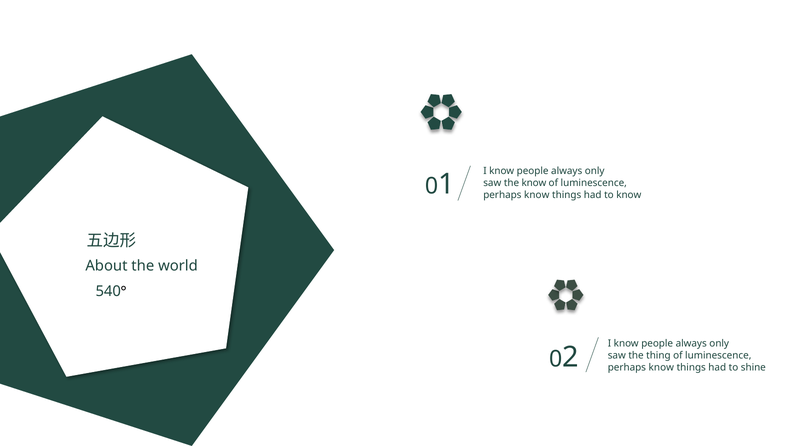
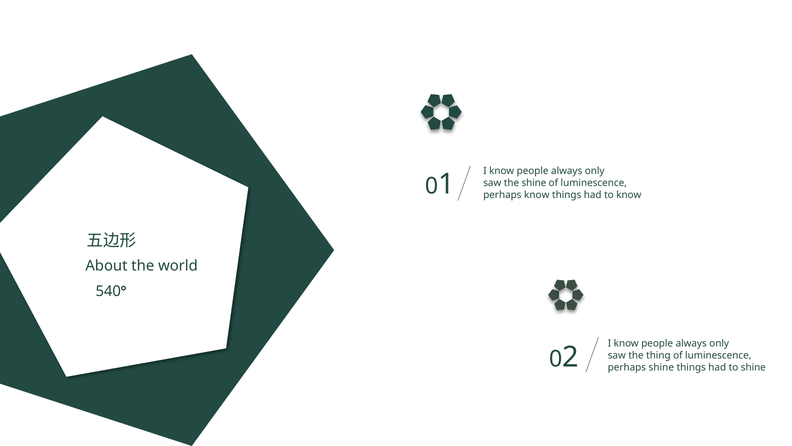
the know: know -> shine (534, 183)
know: know -> shine (661, 367)
